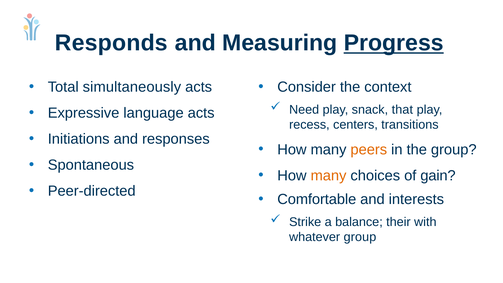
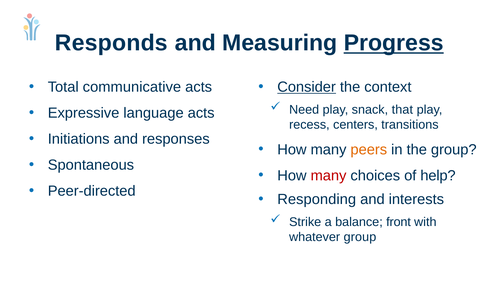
simultaneously: simultaneously -> communicative (132, 87)
Consider underline: none -> present (307, 87)
many colour: orange -> red (329, 175)
gain: gain -> help (438, 175)
Comfortable: Comfortable -> Responding (317, 199)
their: their -> front (399, 222)
